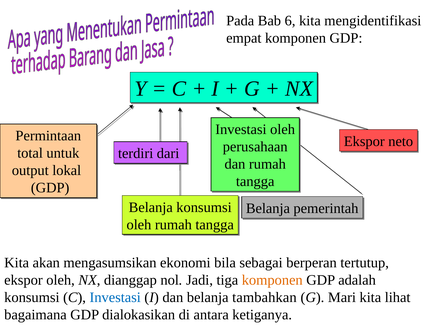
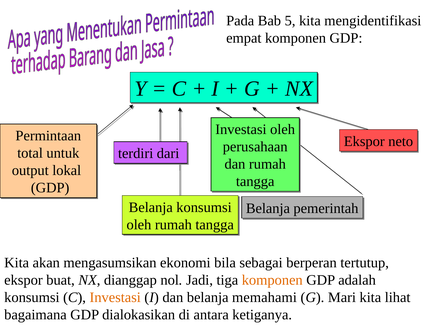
6: 6 -> 5 (290, 21)
ekspor oleh: oleh -> buat (61, 280)
Investasi colour: blue -> orange (115, 297)
tambahkan: tambahkan -> memahami (264, 297)
